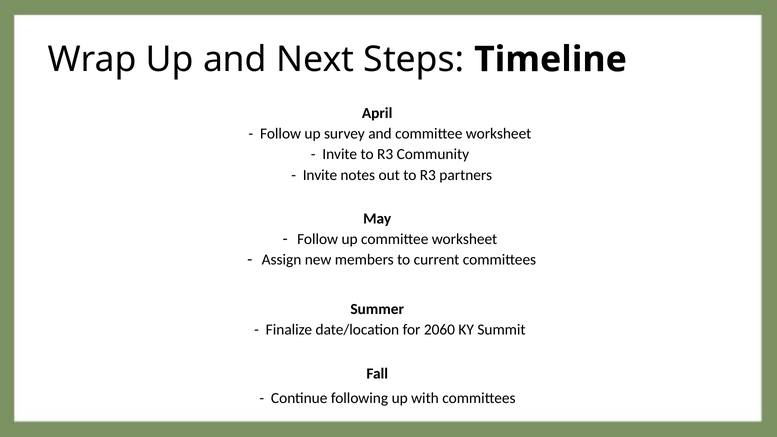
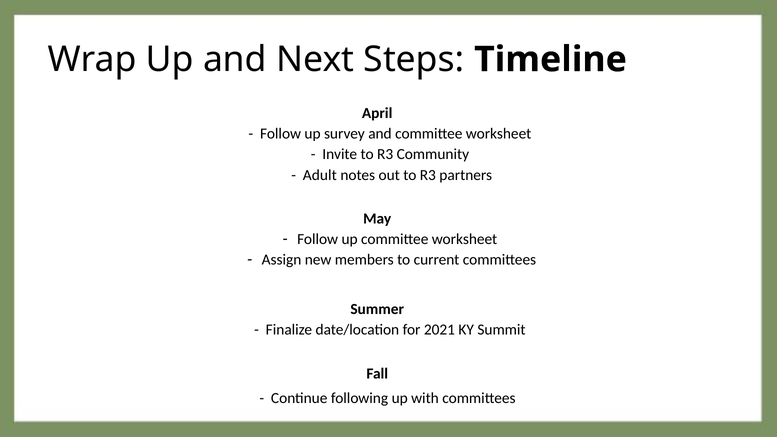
Invite: Invite -> Adult (320, 175)
2060: 2060 -> 2021 (439, 330)
